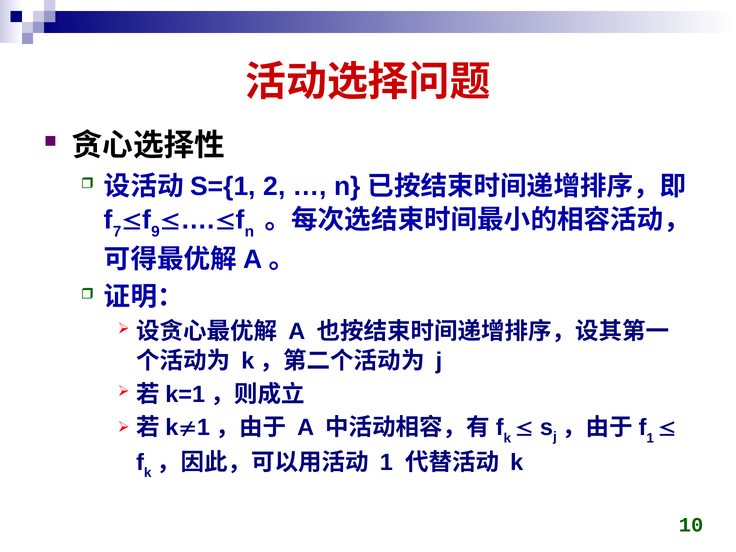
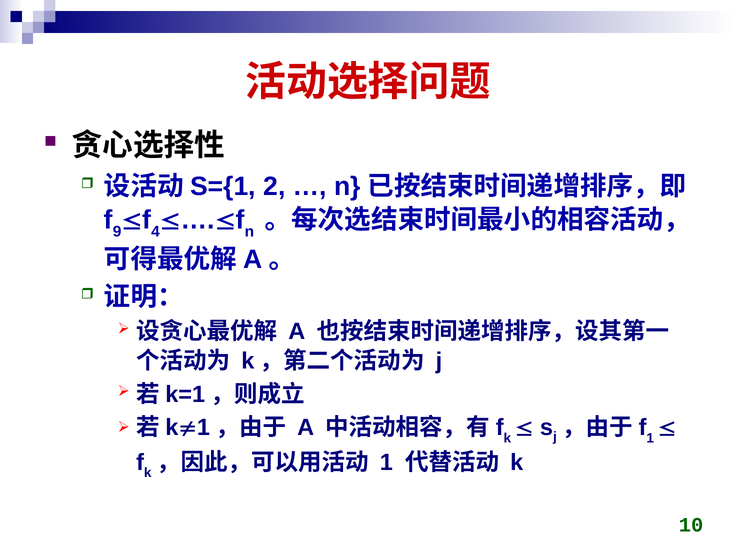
7: 7 -> 9 (117, 232)
9: 9 -> 4 (155, 232)
